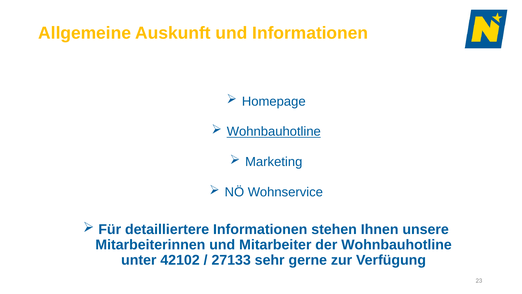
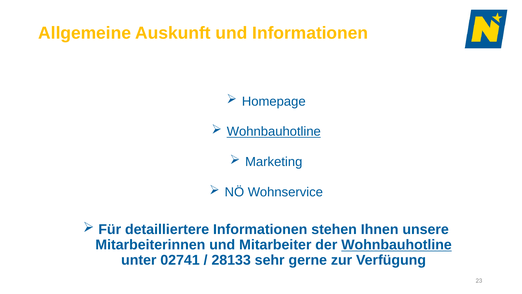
Wohnbauhotline underline: none -> present (397, 245)
42102: 42102 -> 02741 (180, 260)
27133: 27133 -> 28133 (231, 260)
